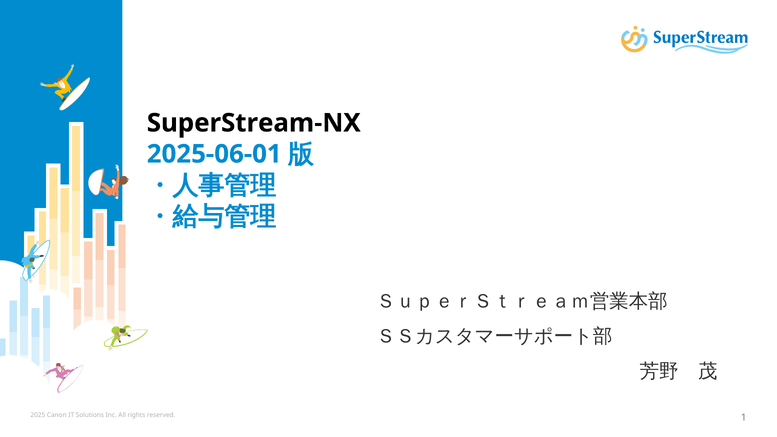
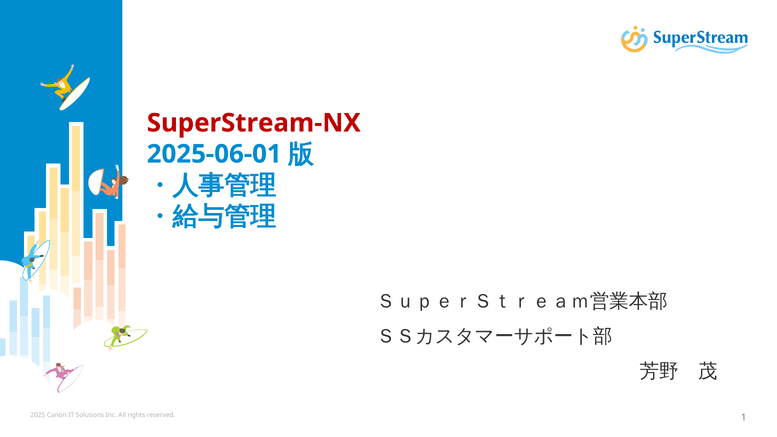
SuperStream-NX colour: black -> red (254, 123)
